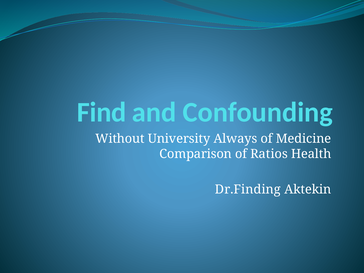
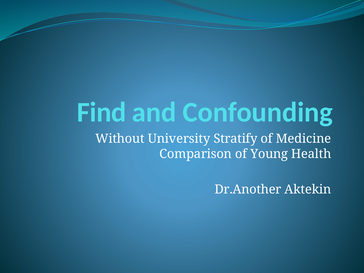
Always: Always -> Stratify (235, 139)
Ratios: Ratios -> Young (269, 154)
Dr.Finding: Dr.Finding -> Dr.Another (248, 190)
